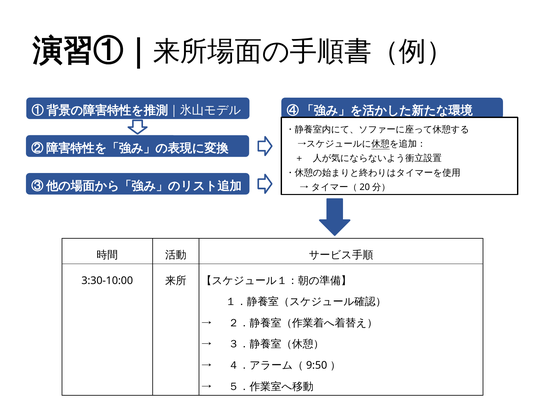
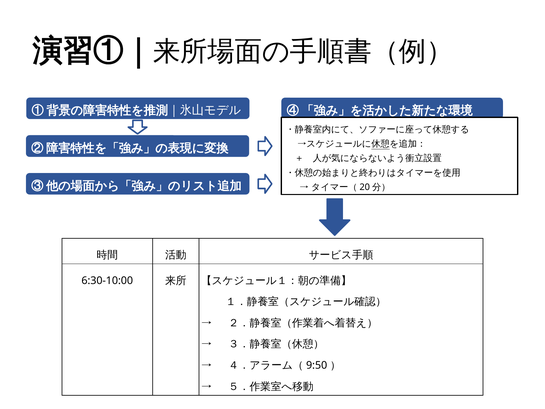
3:30-10:00: 3:30-10:00 -> 6:30-10:00 (107, 280)
